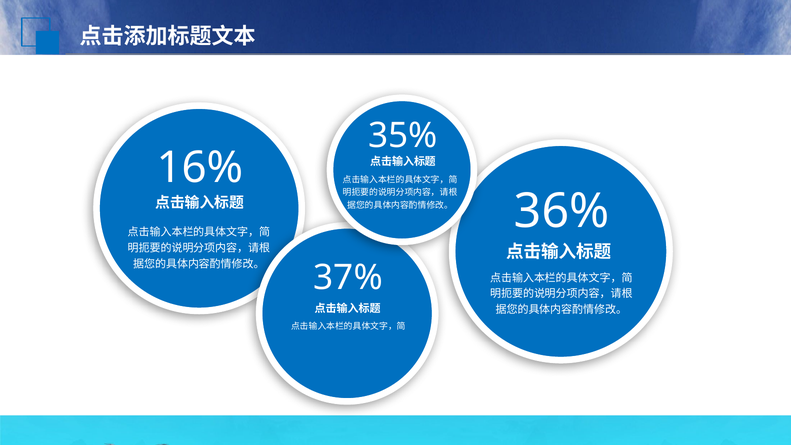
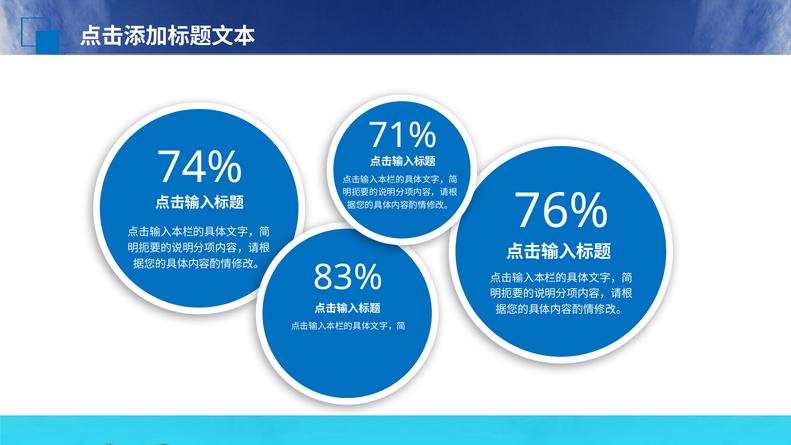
35%: 35% -> 71% (403, 136)
16%: 16% -> 74% (200, 168)
36%: 36% -> 76% (562, 211)
37%: 37% -> 83% (348, 278)
